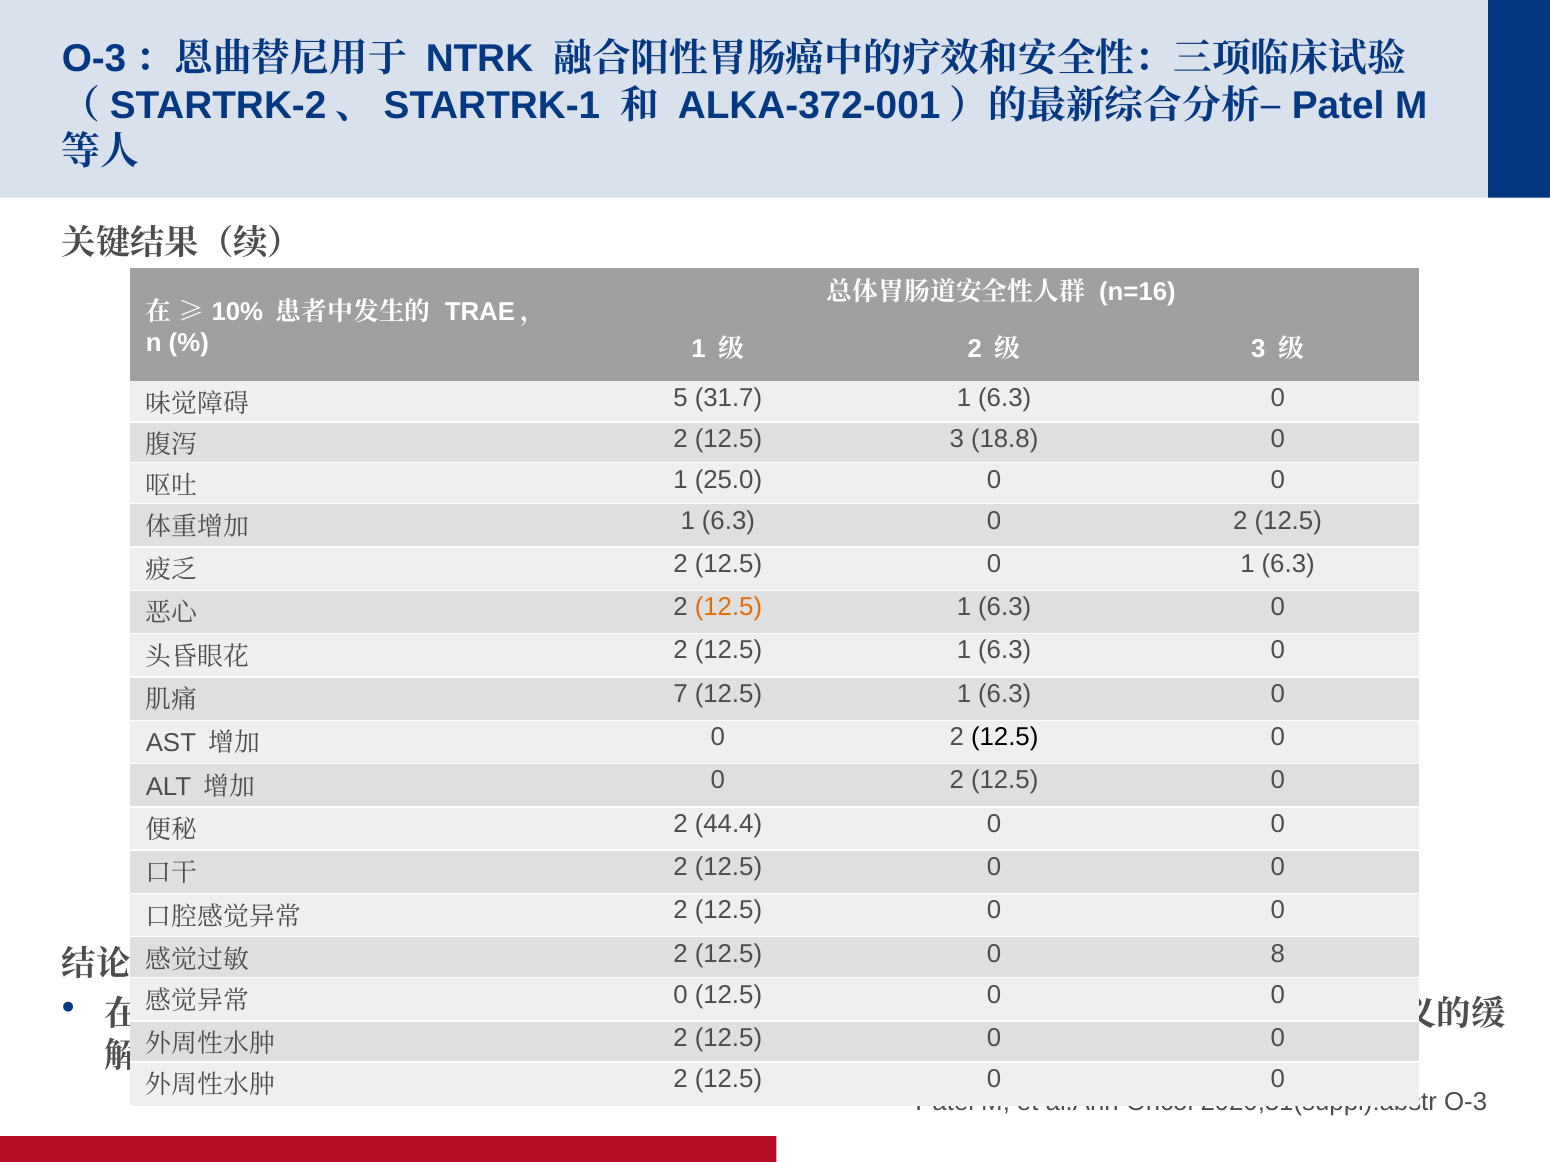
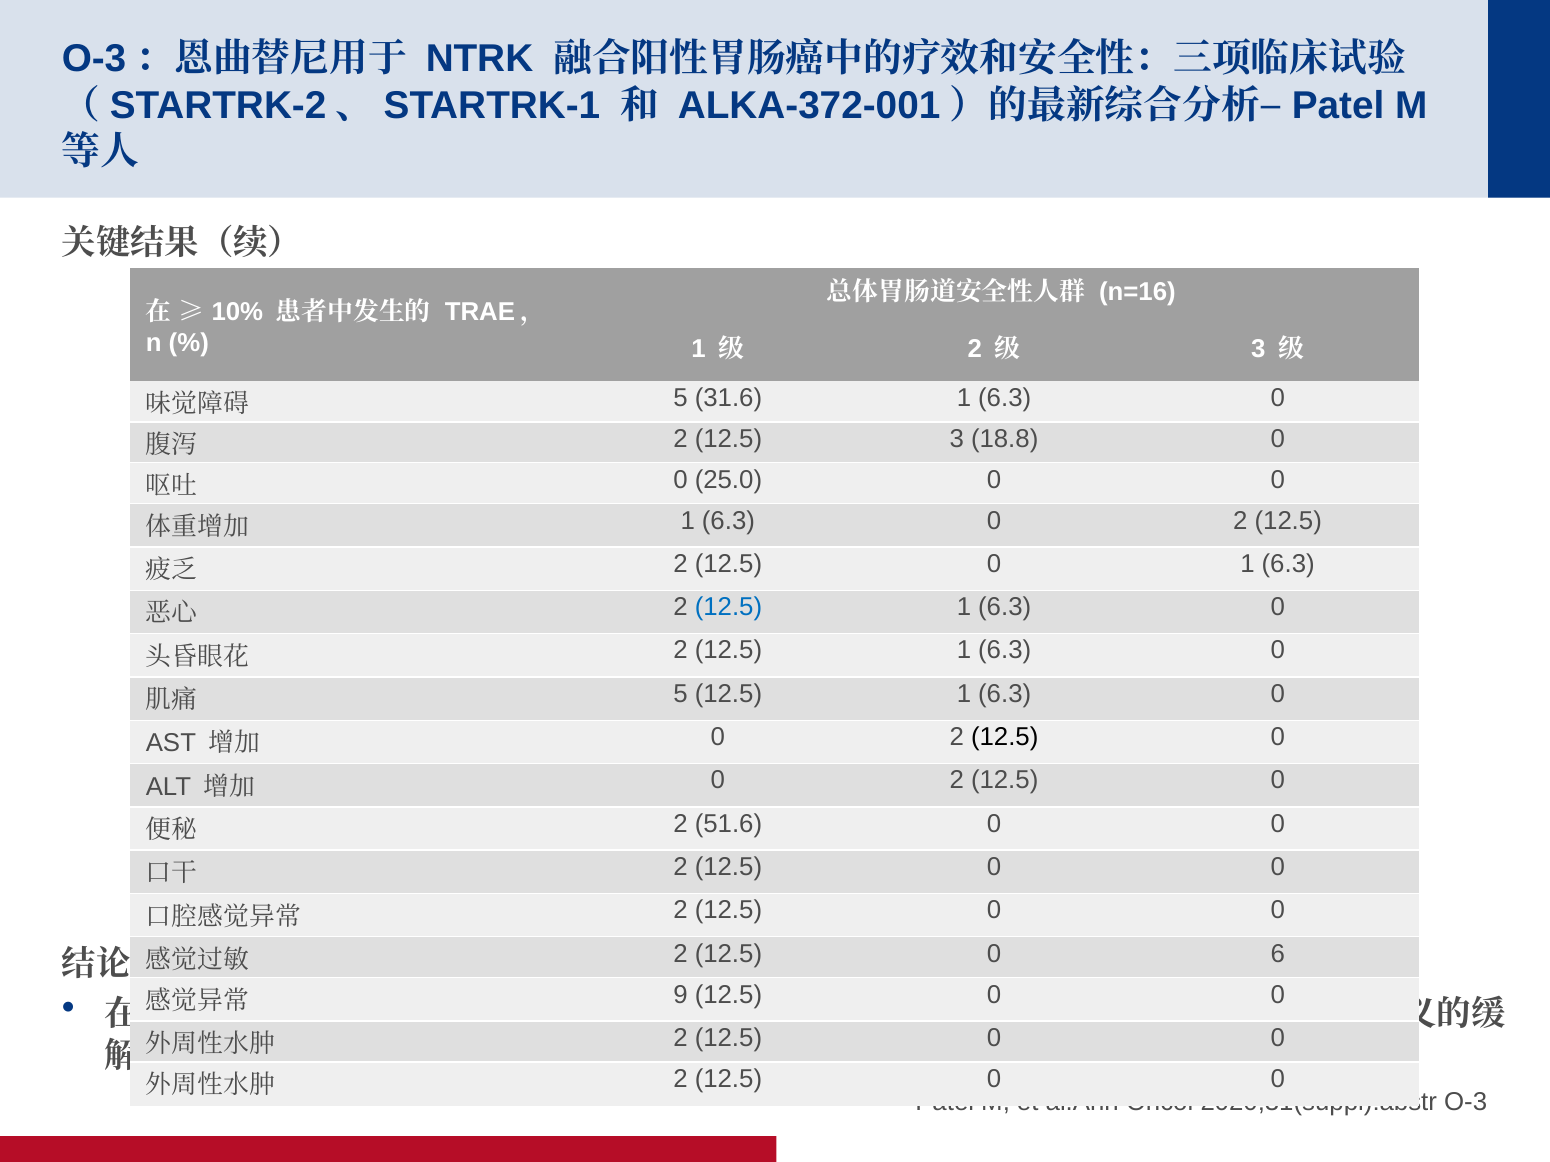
31.7: 31.7 -> 31.6 (728, 398)
1: 1 -> 0 (681, 480)
12.5 colour: orange -> blue (728, 607)
7: 7 -> 5 (681, 694)
44.4: 44.4 -> 51.6 (728, 824)
8: 8 -> 6 (1278, 954)
0: 0 -> 9 (681, 995)
